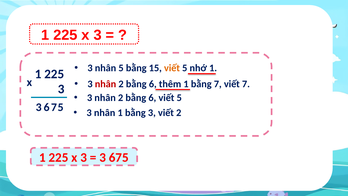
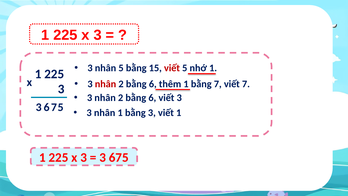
viết colour: orange -> red (172, 68)
6 viết 5: 5 -> 3 (179, 98)
viết 2: 2 -> 1 (179, 113)
